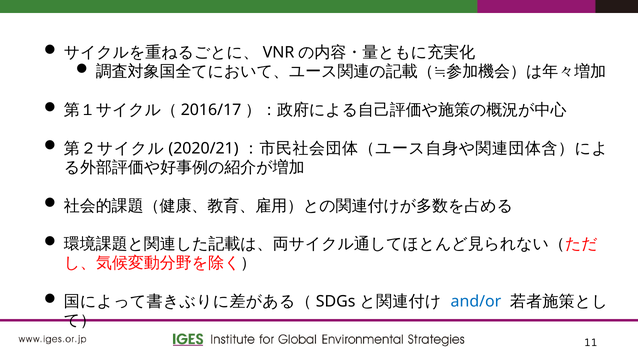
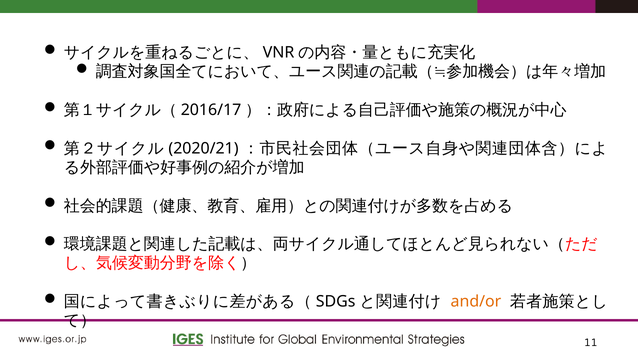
and/or colour: blue -> orange (476, 301)
